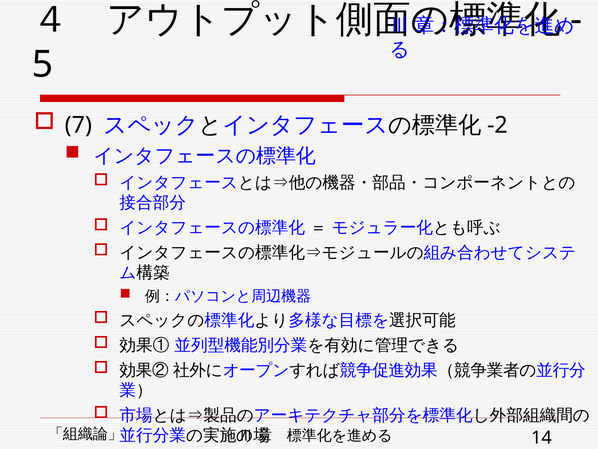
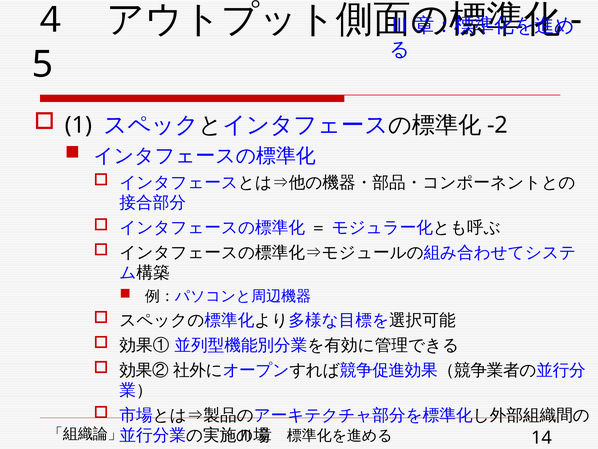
7: 7 -> 1 (78, 125)
